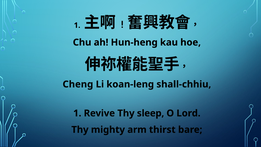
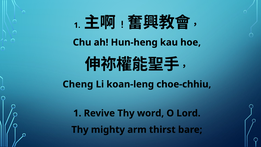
shall-chhiu: shall-chhiu -> choe-chhiu (184, 84)
sleep: sleep -> word (151, 113)
